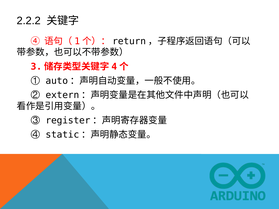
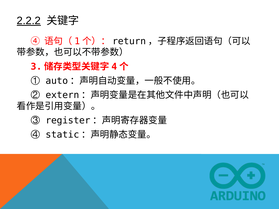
2.2.2 underline: none -> present (29, 21)
